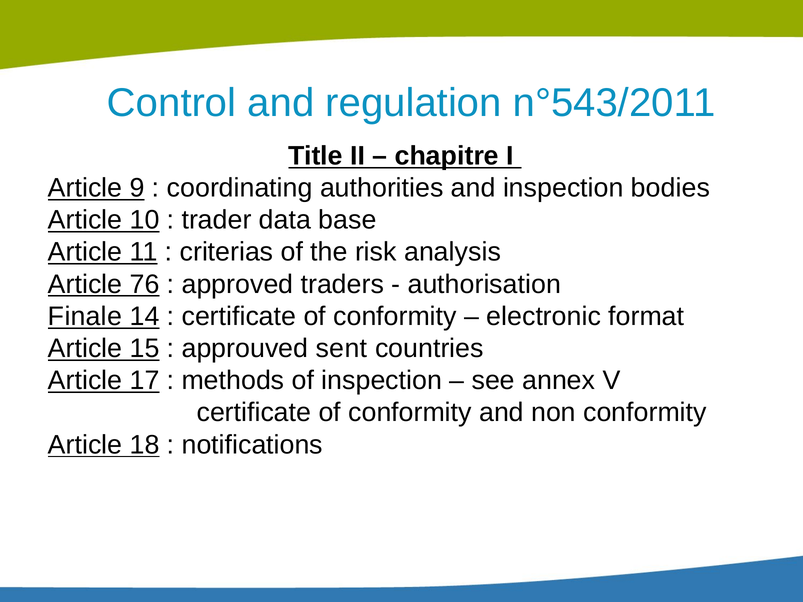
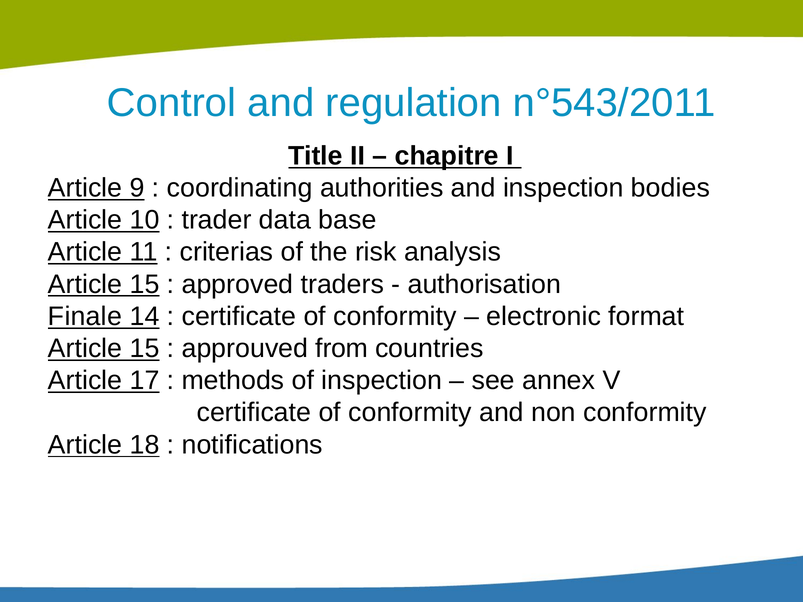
76: 76 -> 15 (145, 284)
sent: sent -> from (342, 349)
